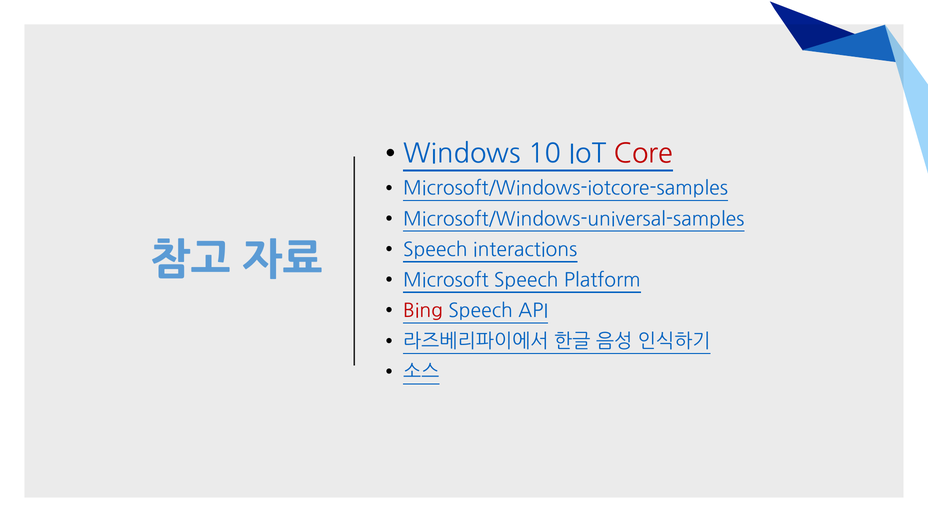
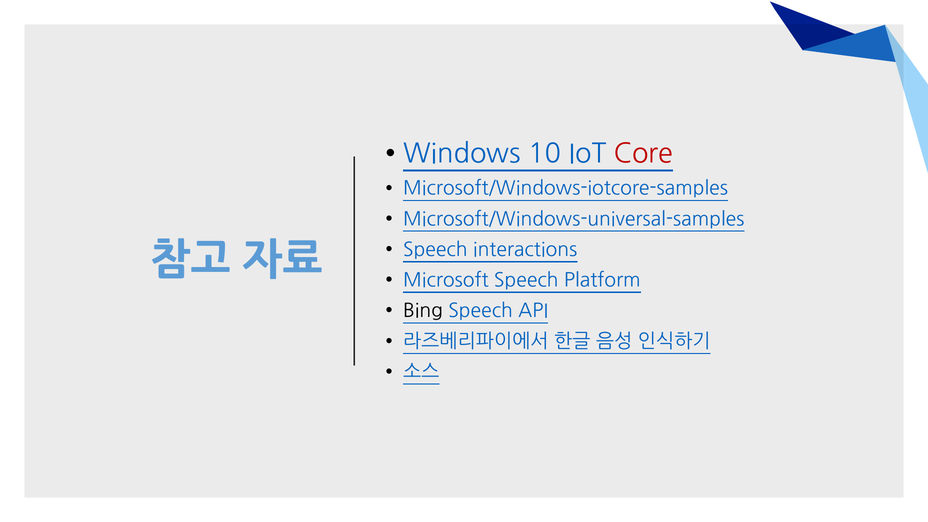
Bing colour: red -> black (423, 311)
